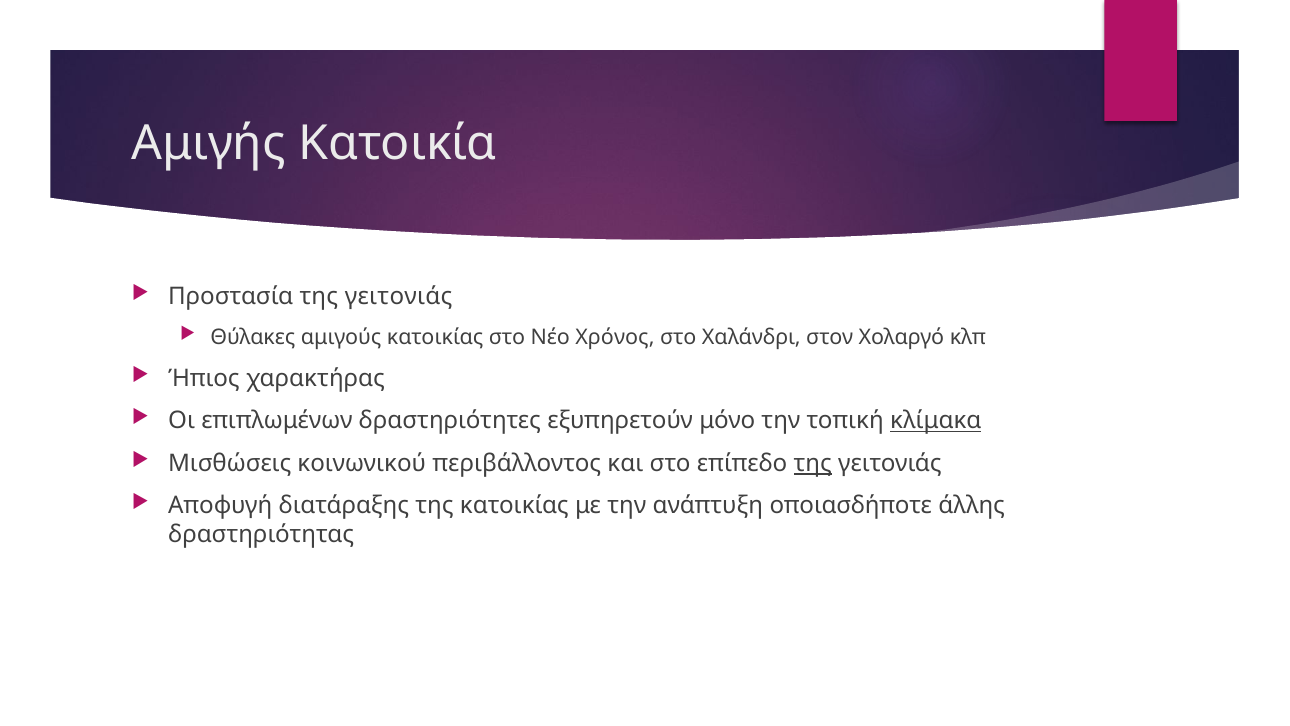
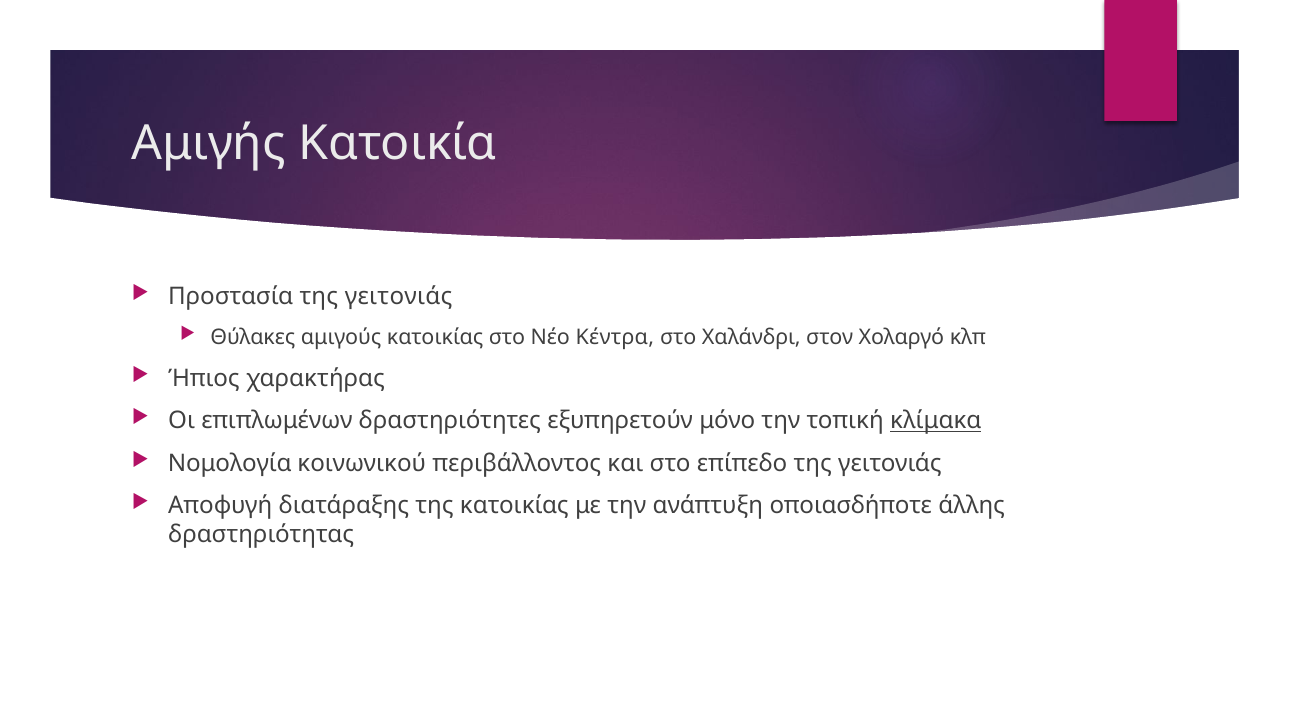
Χρόνος: Χρόνος -> Κέντρα (615, 337)
Μισθώσεις: Μισθώσεις -> Νομολογία (230, 463)
της underline: present -> none (813, 463)
